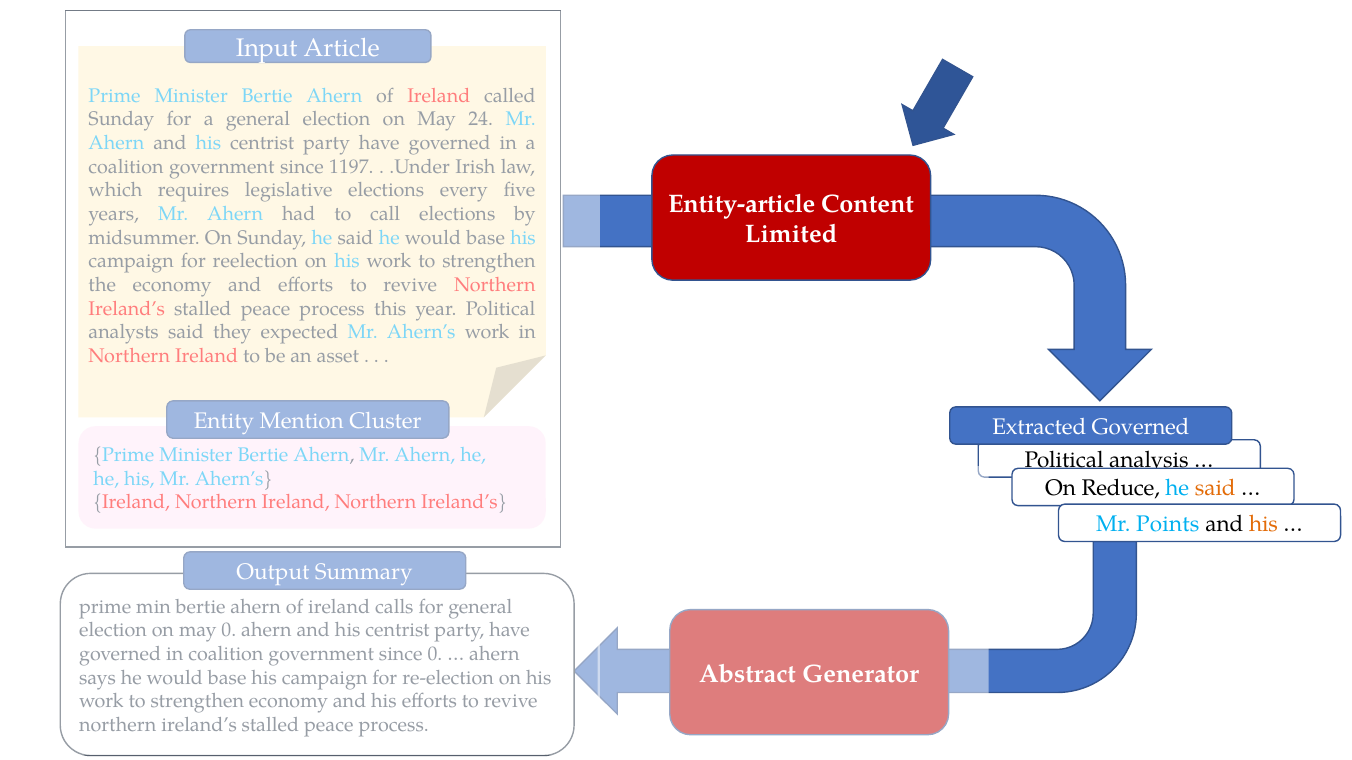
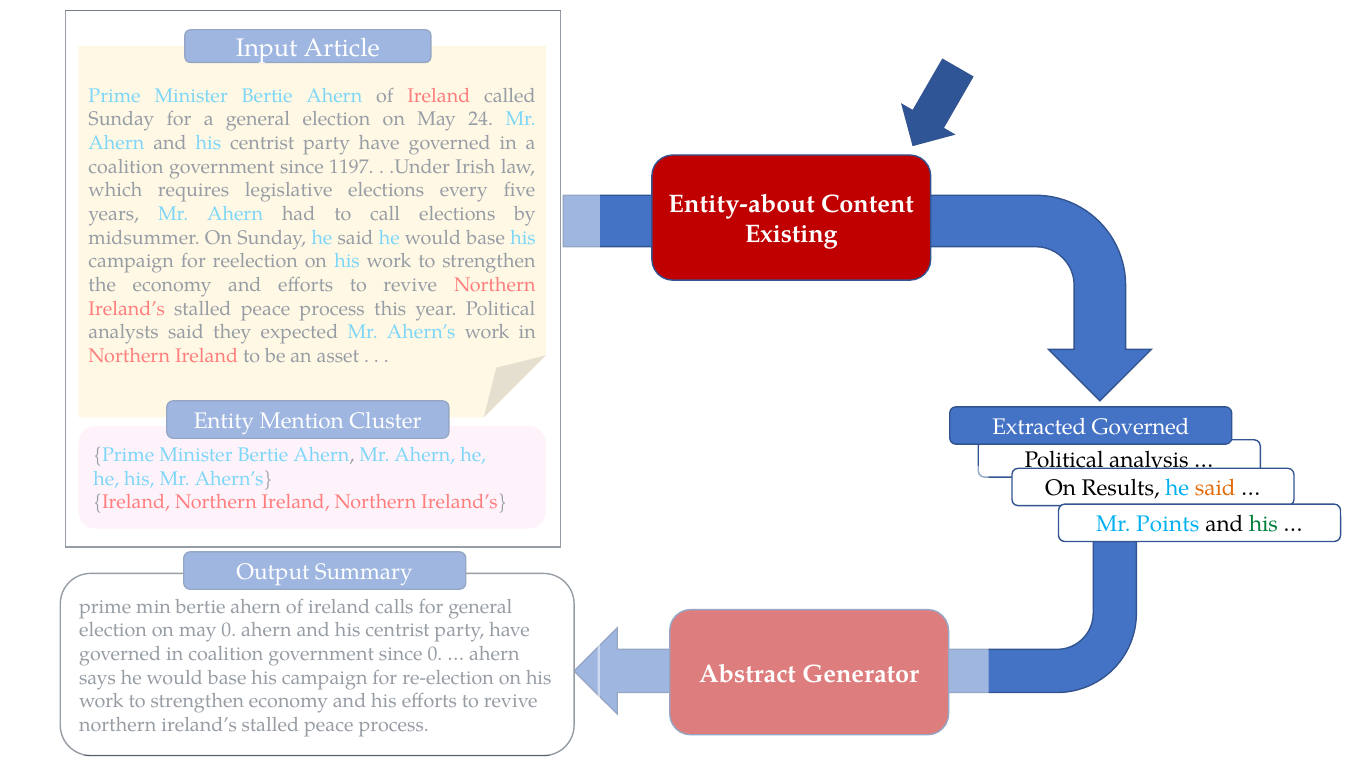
Entity-article: Entity-article -> Entity-about (742, 204)
Limited: Limited -> Existing (791, 235)
Reduce: Reduce -> Results (1121, 489)
his colour: orange -> green (1264, 525)
